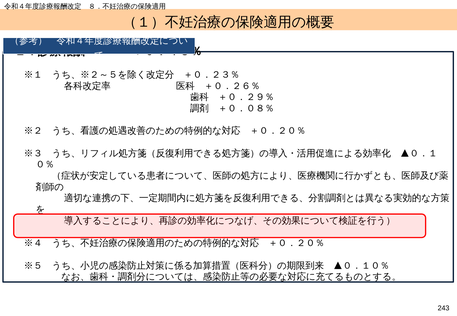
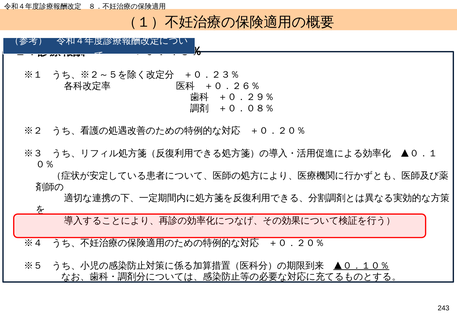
▲０．１０％ underline: none -> present (361, 266)
